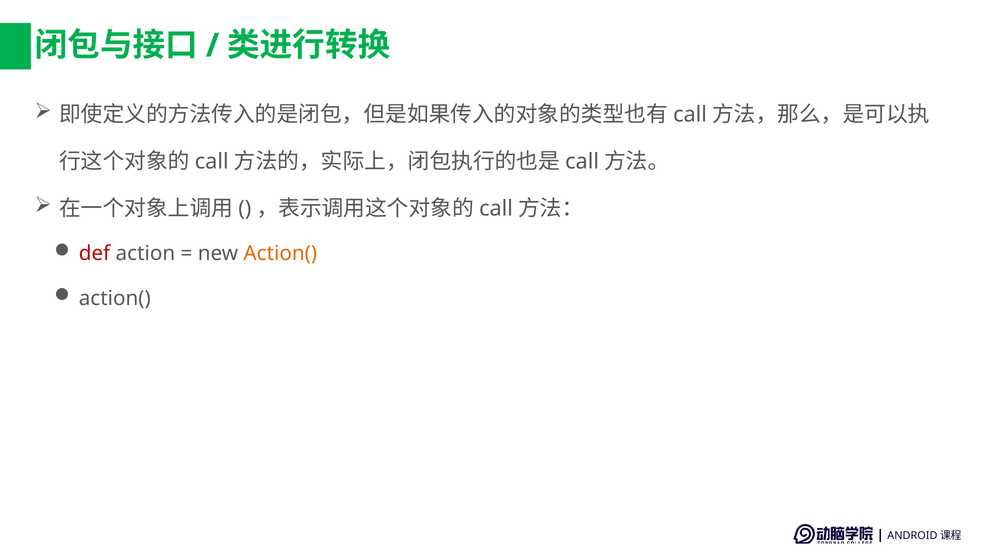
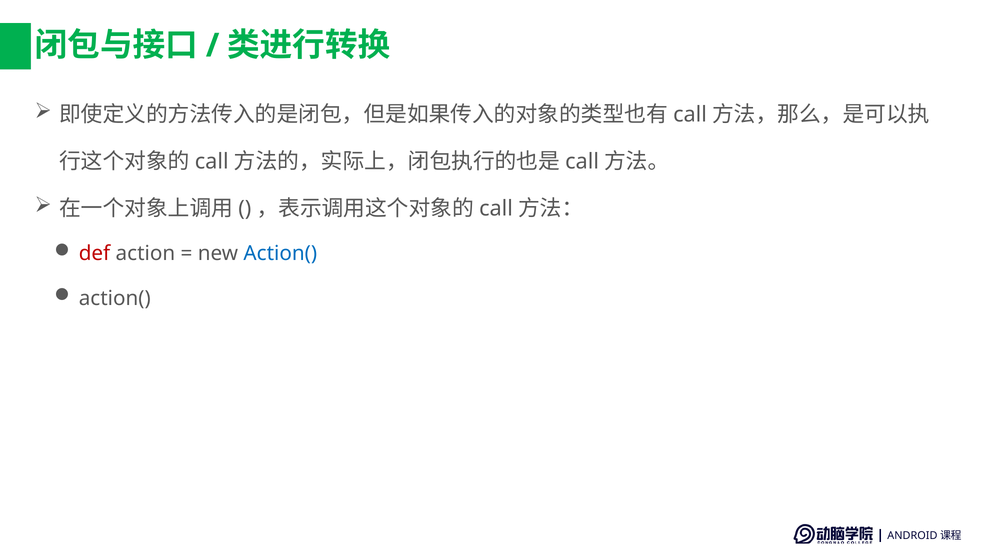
Action( colour: orange -> blue (280, 254)
